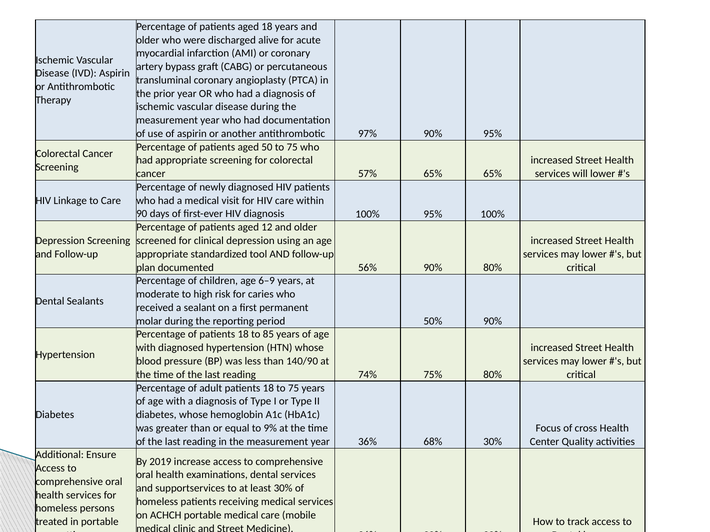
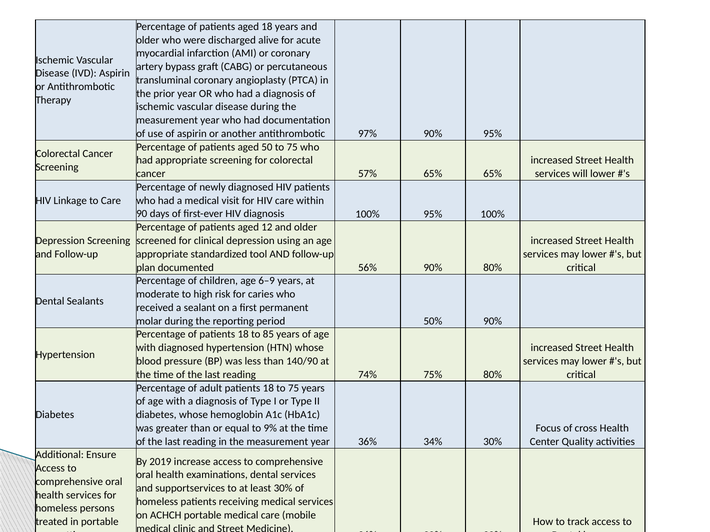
68%: 68% -> 34% (433, 442)
